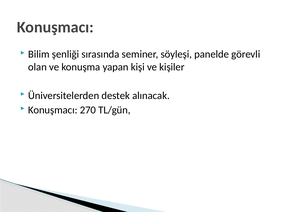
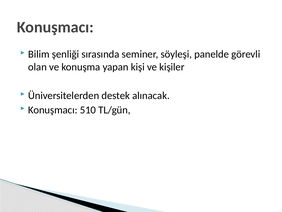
270: 270 -> 510 (88, 110)
